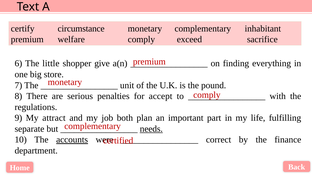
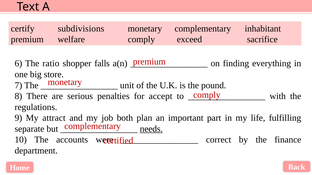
circumstance: circumstance -> subdivisions (81, 29)
little: little -> ratio (51, 64)
give: give -> falls (102, 64)
accounts underline: present -> none (72, 140)
